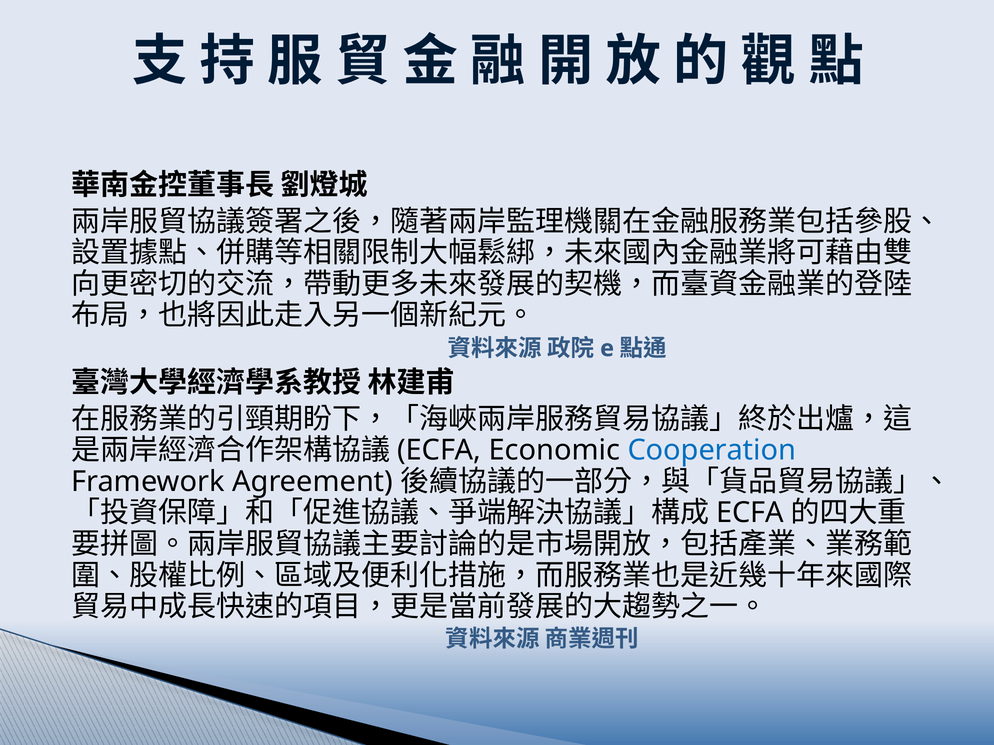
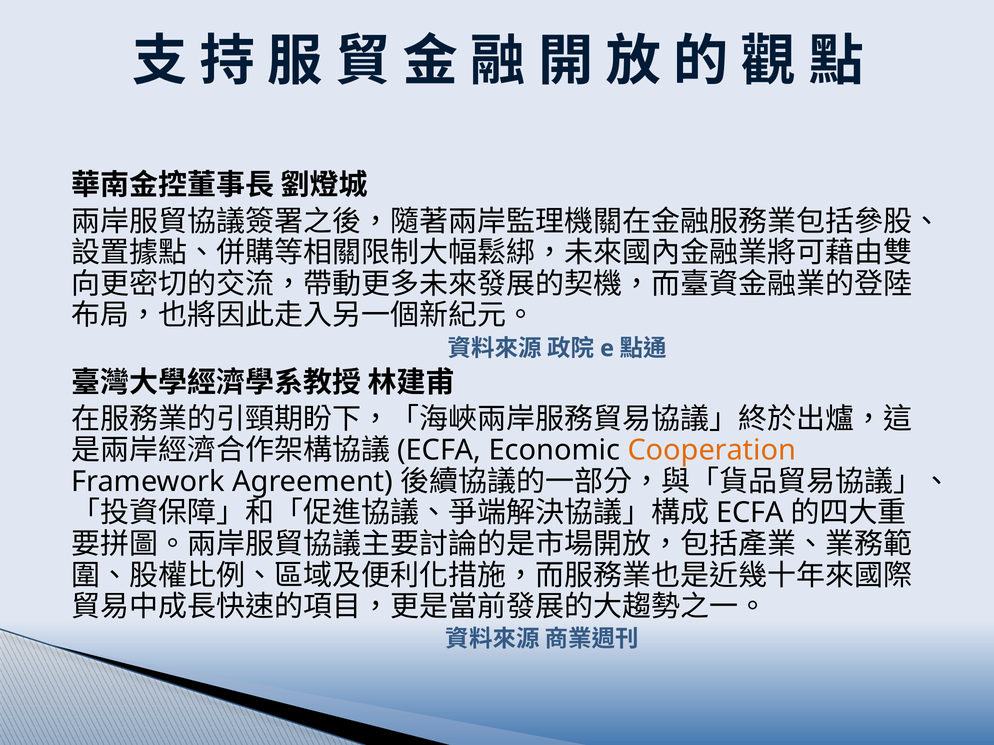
Cooperation colour: blue -> orange (712, 451)
